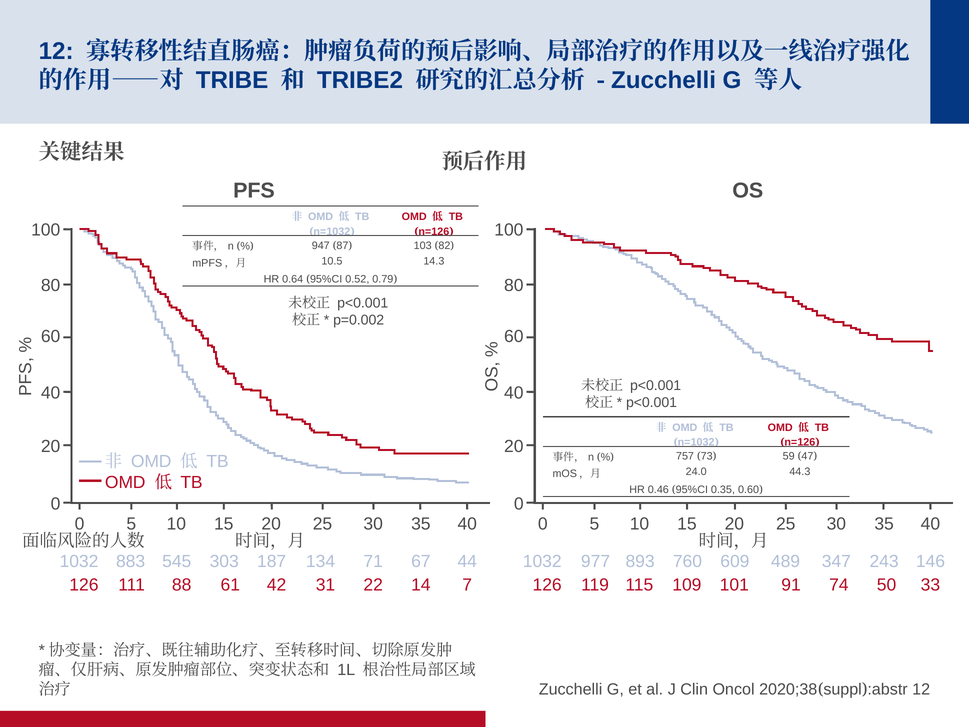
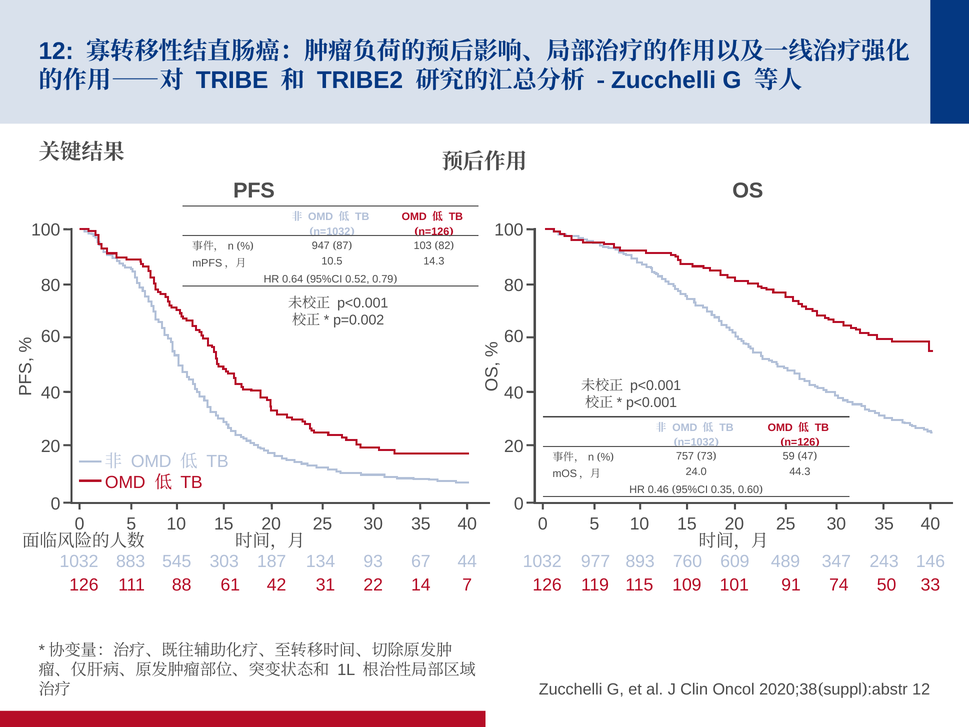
71: 71 -> 93 (373, 561)
